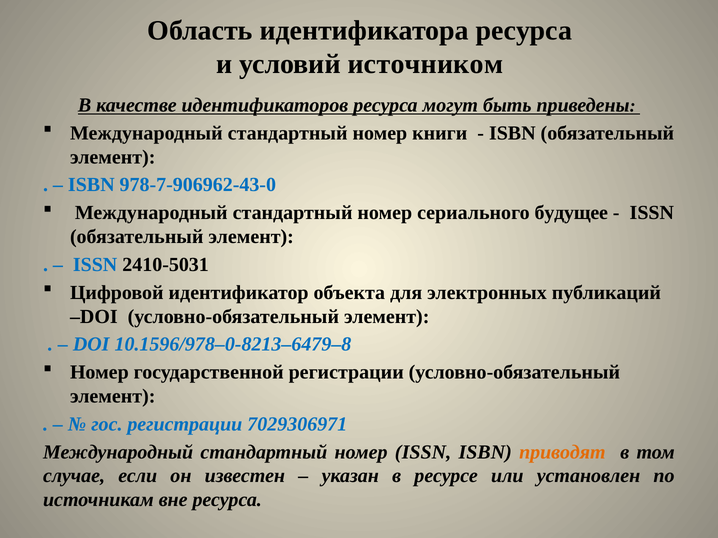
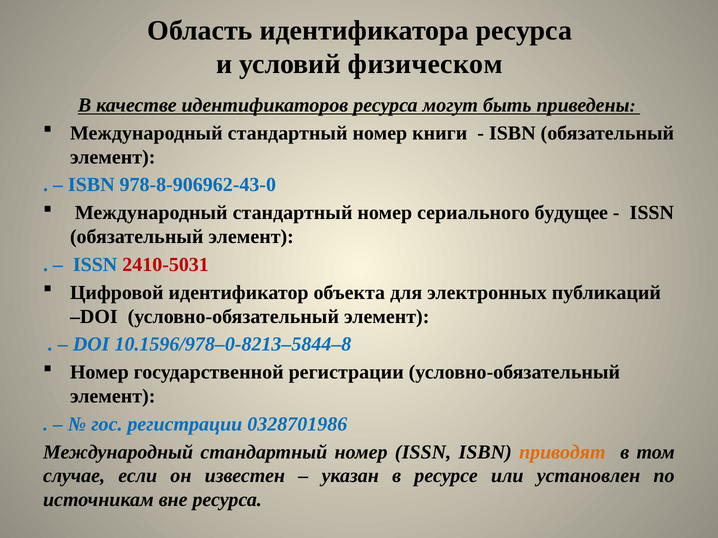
источником: источником -> физическом (425, 64)
978-7-906962-43-0: 978-7-906962-43-0 -> 978-8-906962-43-0 (198, 185)
2410-5031 colour: black -> red (166, 265)
10.1596/978–0-8213–6479–8: 10.1596/978–0-8213–6479–8 -> 10.1596/978–0-8213–5844–8 (233, 345)
7029306971: 7029306971 -> 0328701986 (297, 424)
